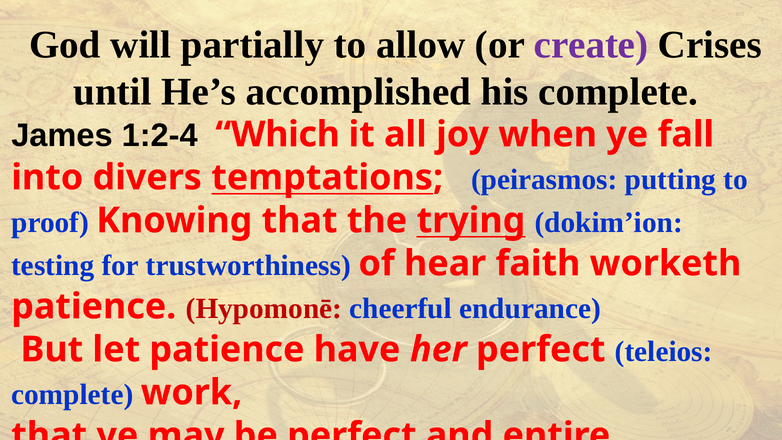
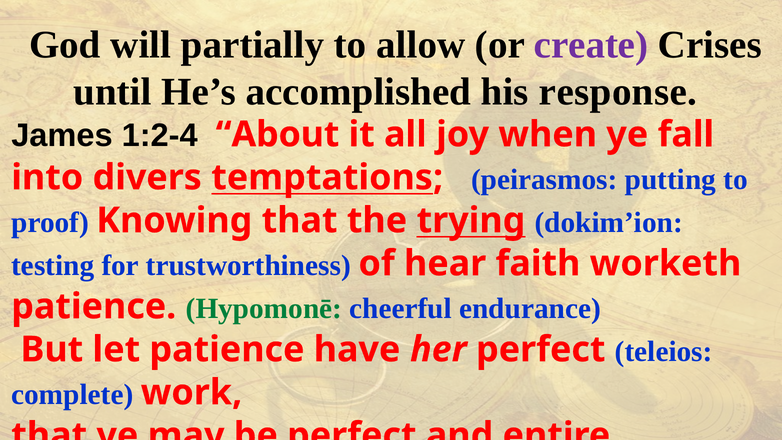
his complete: complete -> response (618, 92)
Which: Which -> About (278, 134)
Hypomonē colour: red -> green (264, 309)
